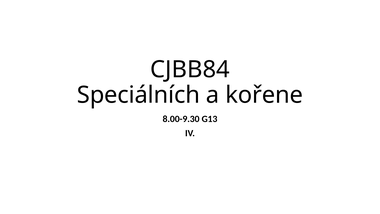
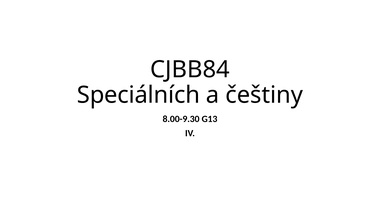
kořene: kořene -> češtiny (264, 95)
